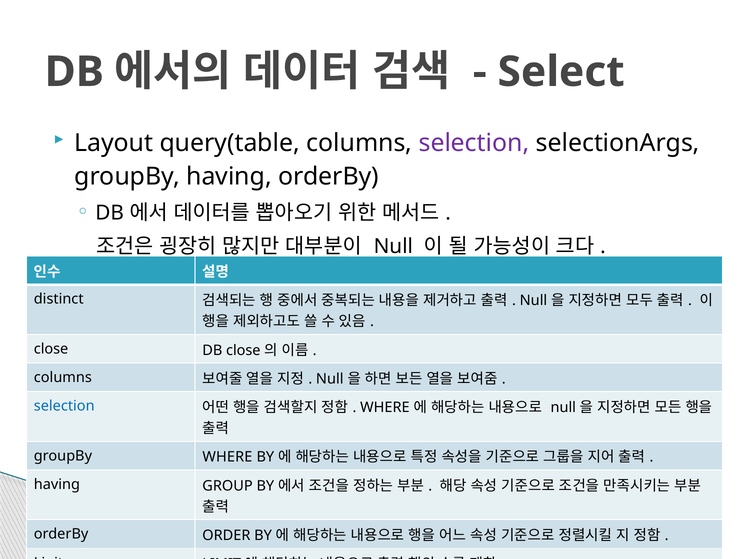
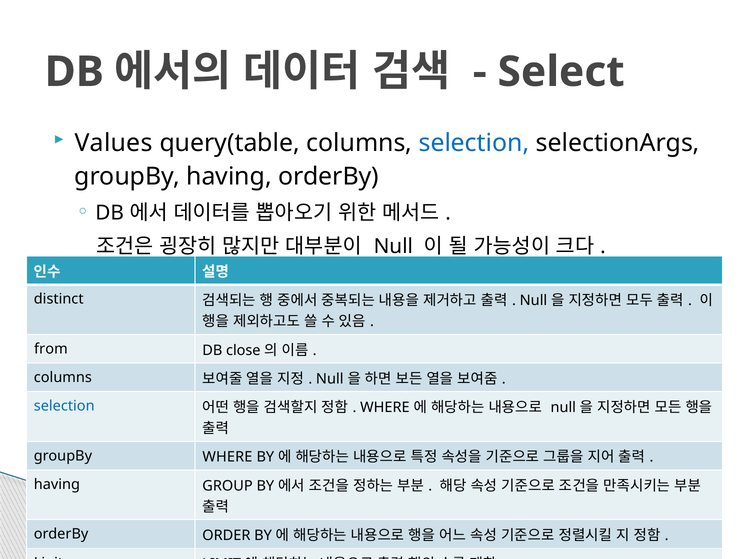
Layout: Layout -> Values (114, 143)
selection colour: purple -> blue (474, 143)
close: close -> from (51, 349)
